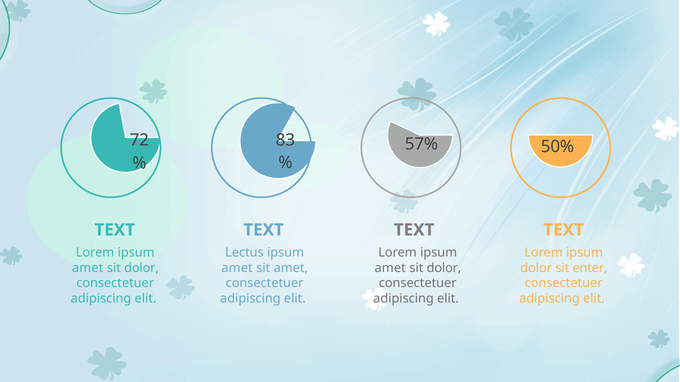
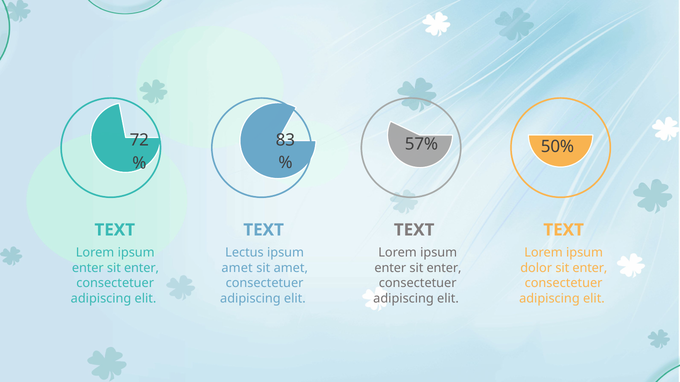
amet: amet -> enter (88, 268)
dolor: dolor -> enter (141, 268)
amet: amet -> enter (390, 268)
dolor: dolor -> enter (444, 268)
